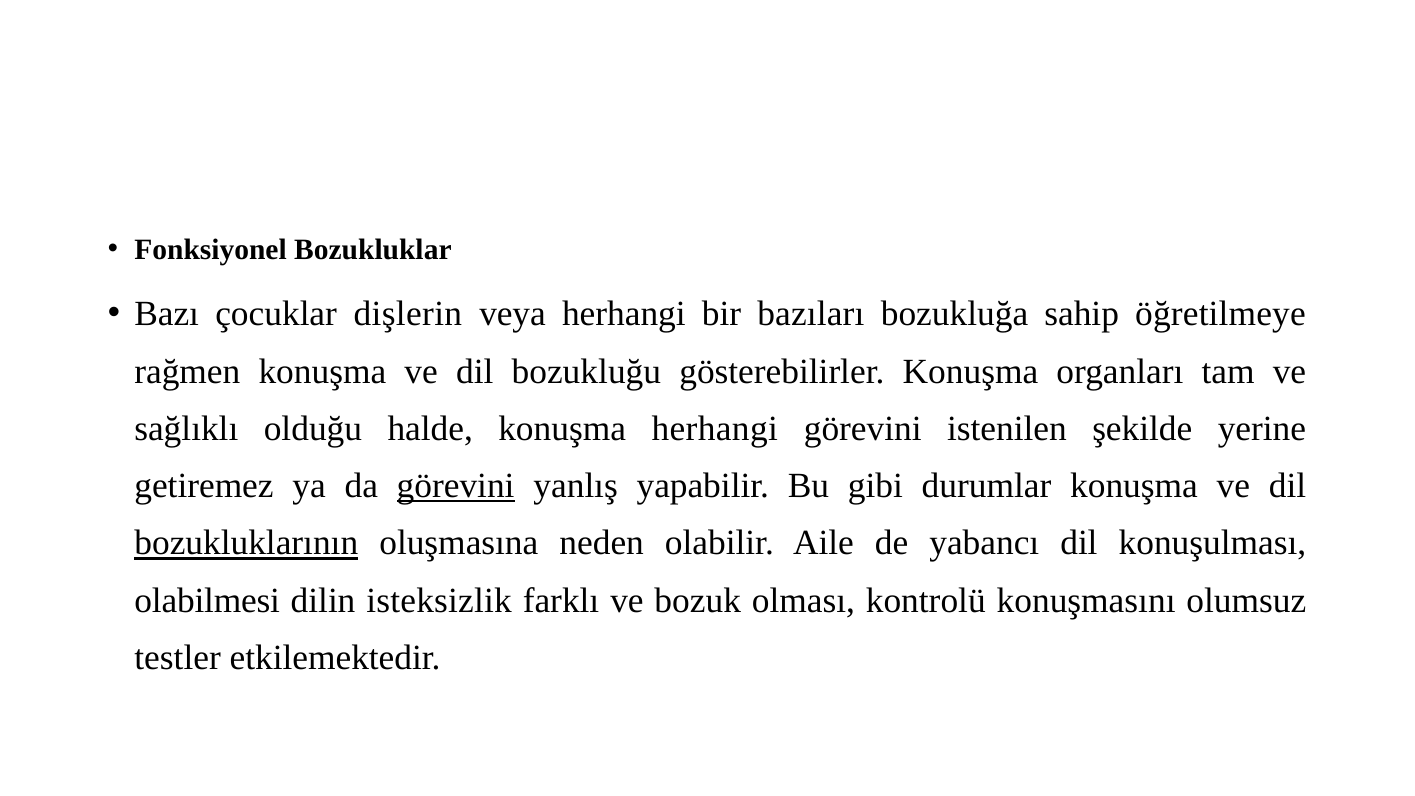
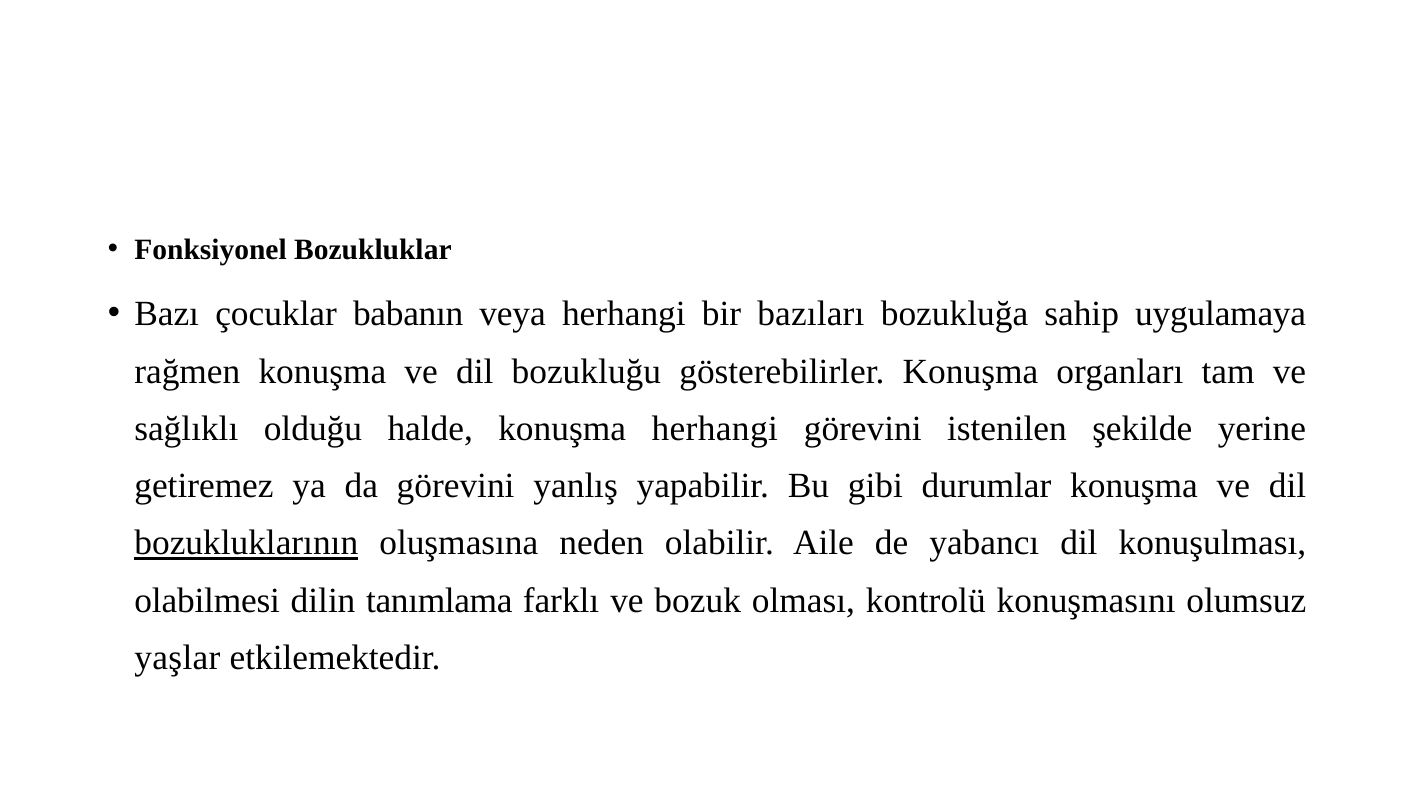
dişlerin: dişlerin -> babanın (408, 314)
öğretilmeye: öğretilmeye -> uygulamaya (1221, 314)
görevini underline: present -> none (456, 486)
isteksizlik: isteksizlik -> tanımlama (439, 600)
testler: testler -> yaşlar (177, 658)
